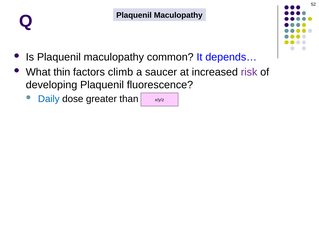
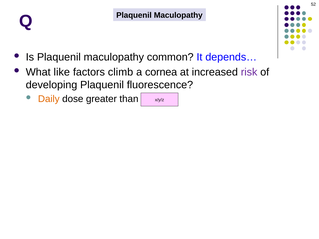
thin: thin -> like (62, 72)
saucer: saucer -> cornea (161, 72)
Daily colour: blue -> orange (49, 99)
